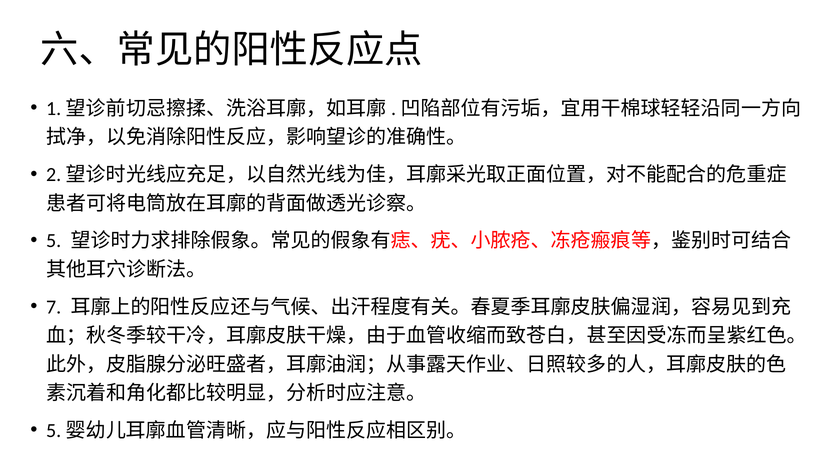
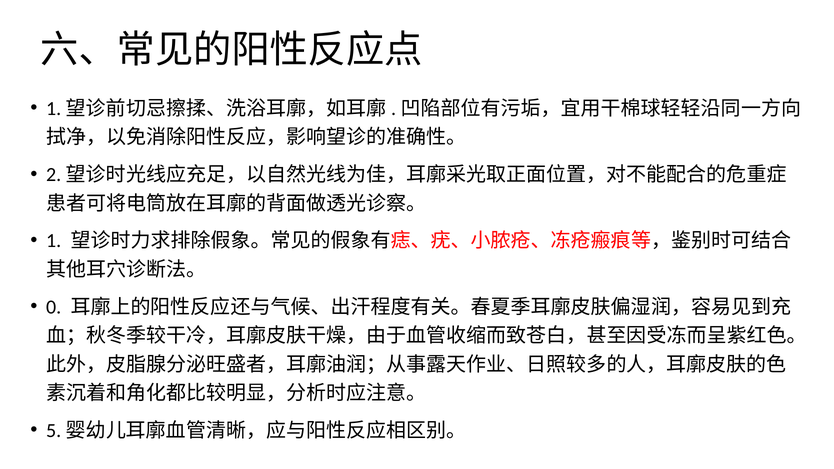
5: 5 -> 1 (54, 241)
7: 7 -> 0 (54, 307)
